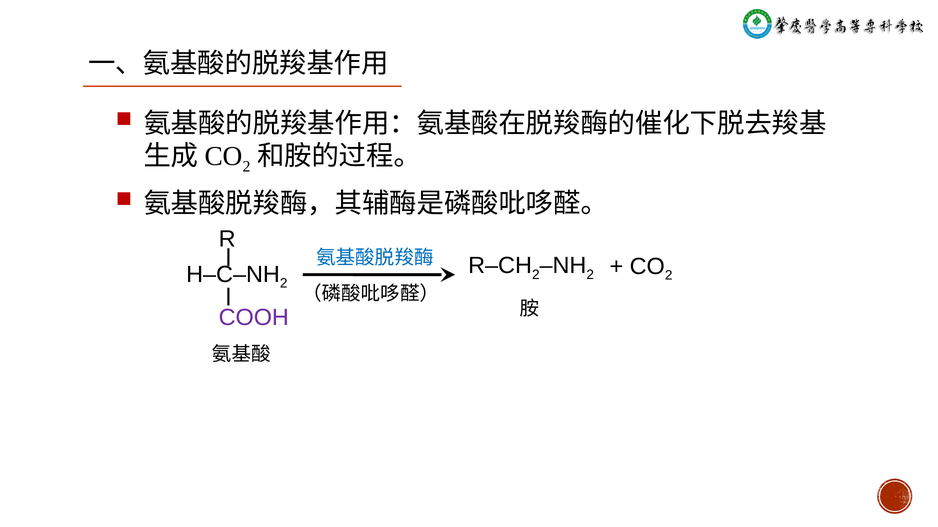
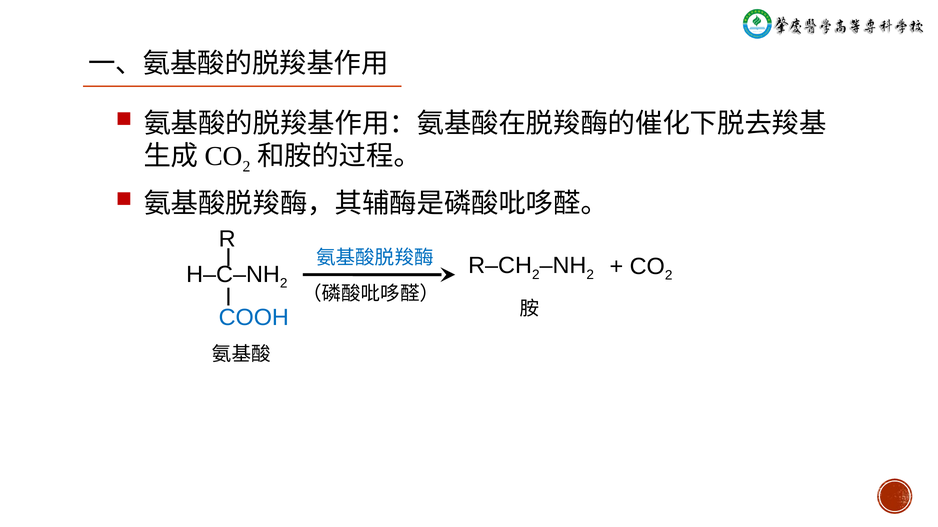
COOH colour: purple -> blue (254, 318)
